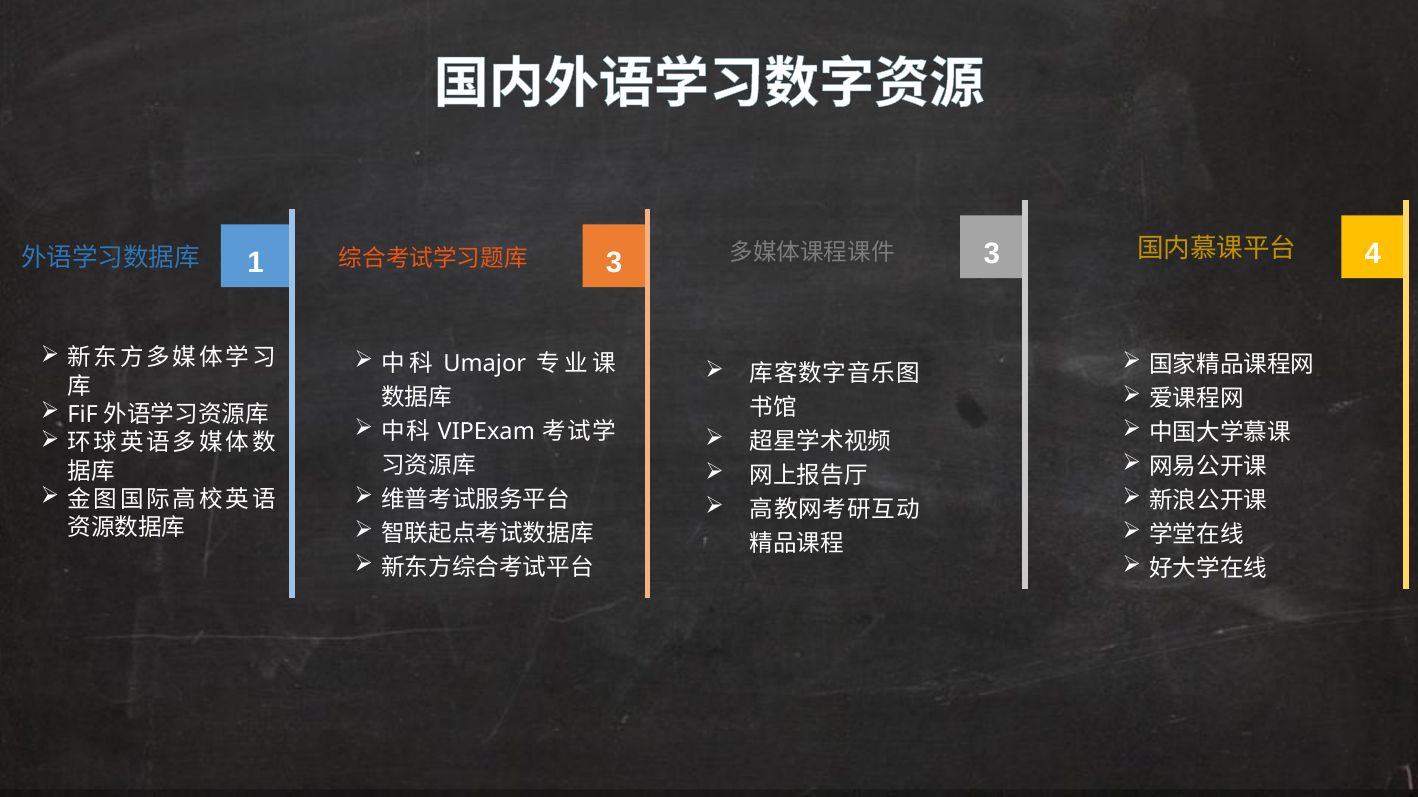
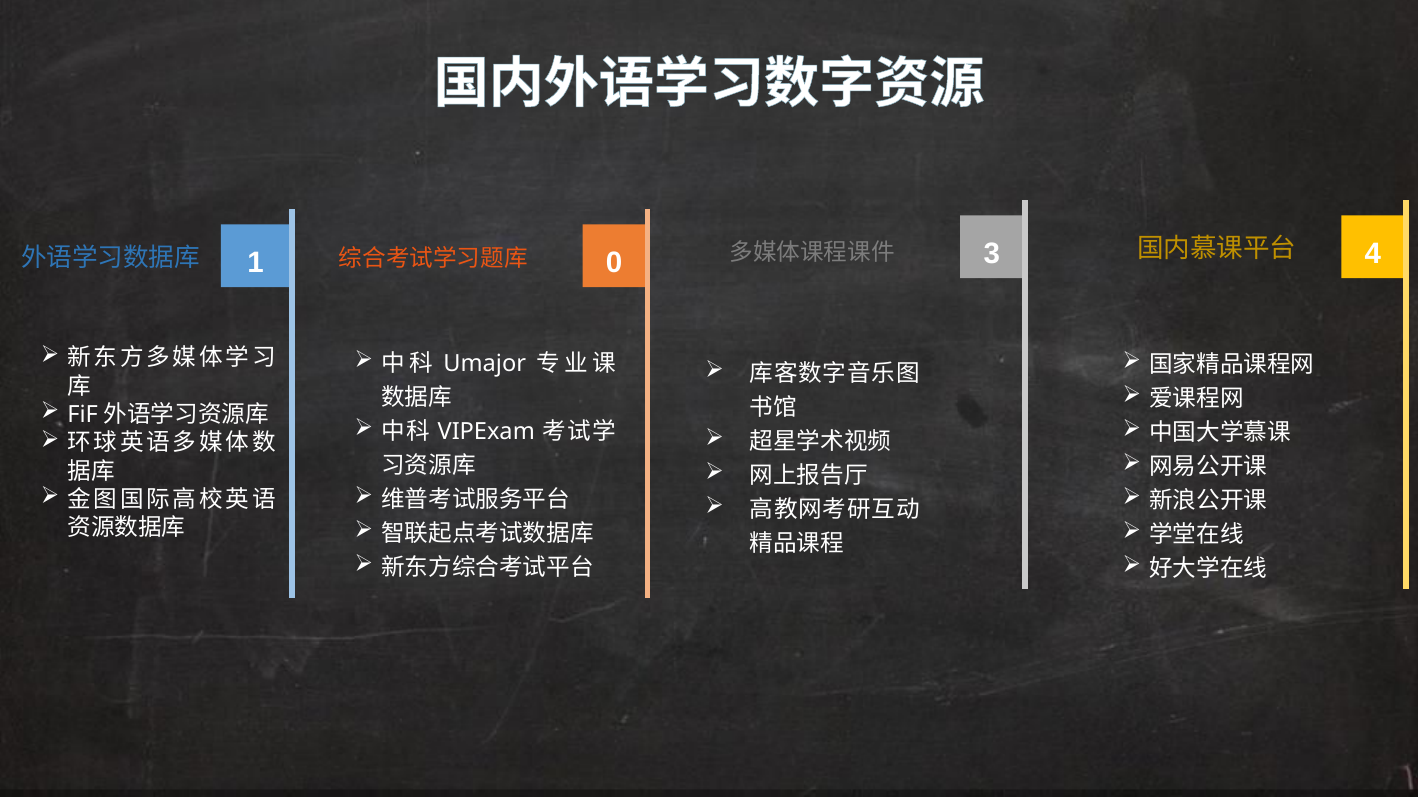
3: 3 -> 0 (614, 263)
